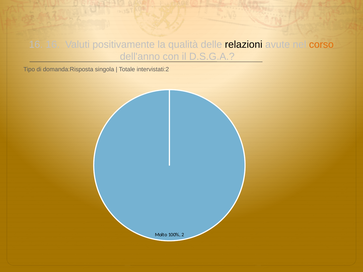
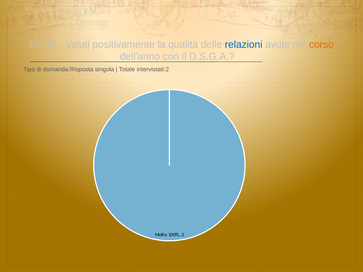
relazioni colour: black -> blue (244, 45)
